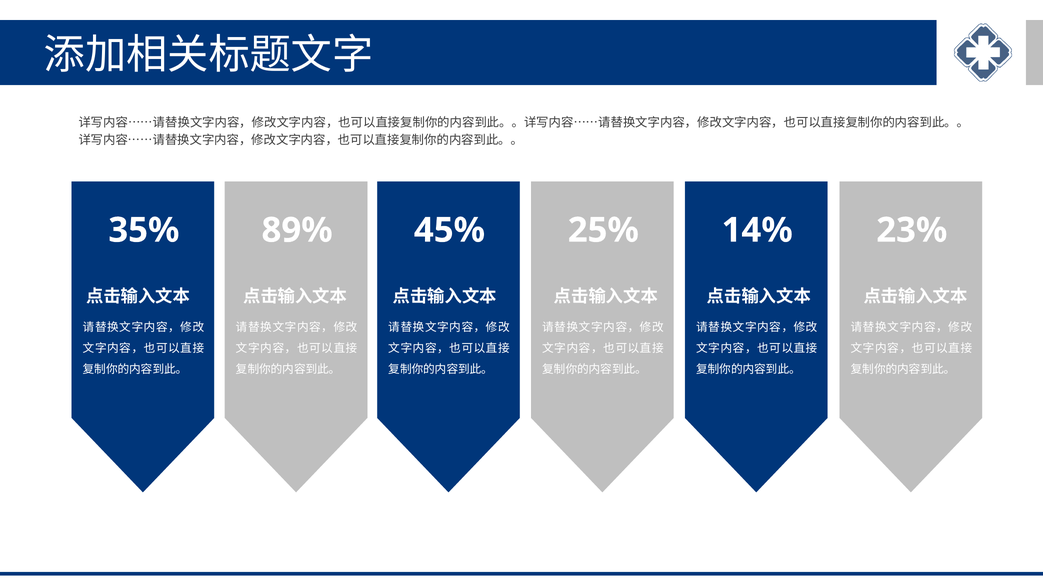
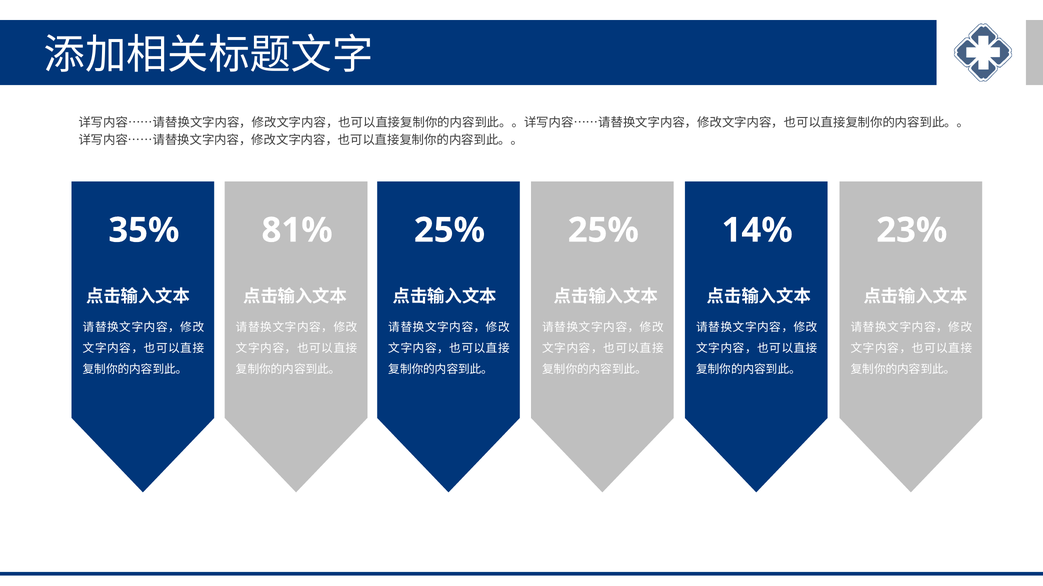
89%: 89% -> 81% (297, 231)
45%: 45% -> 25% (449, 231)
